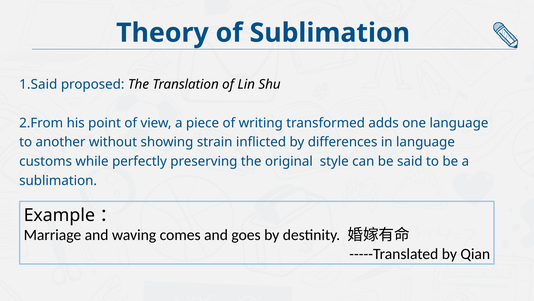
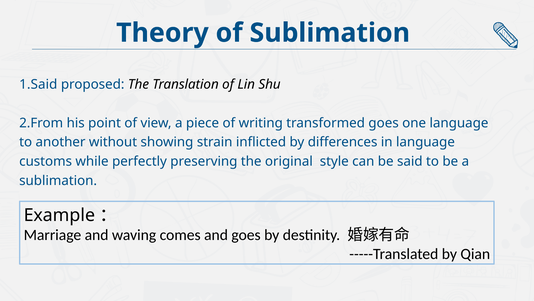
transformed adds: adds -> goes (384, 123)
